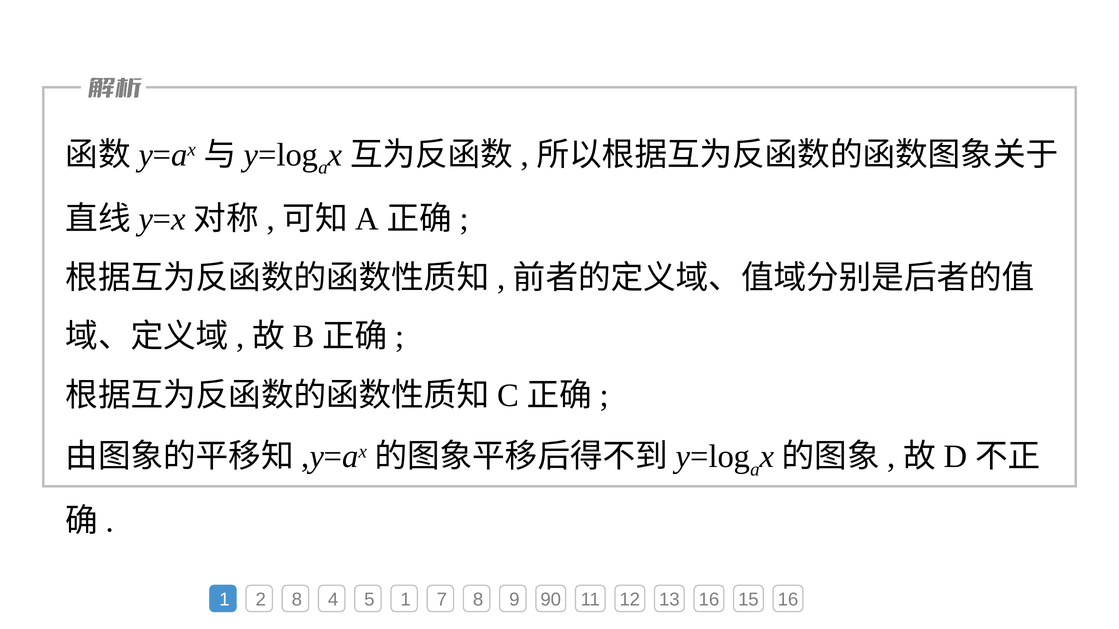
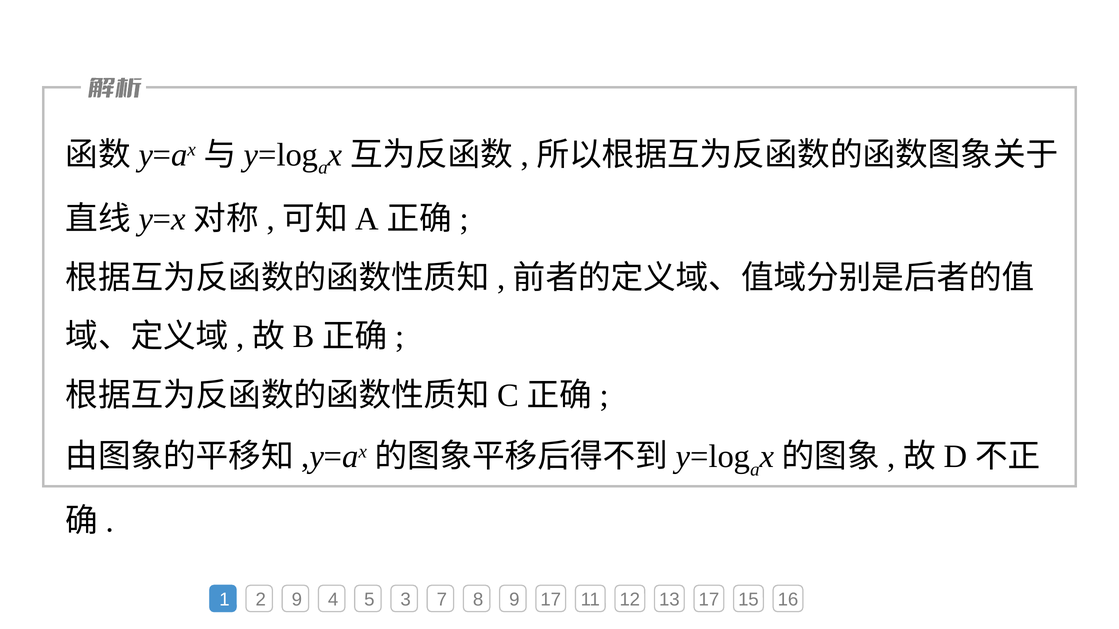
2 8: 8 -> 9 (297, 600)
5 1: 1 -> 3 (406, 600)
9 90: 90 -> 17 (551, 600)
13 16: 16 -> 17 (709, 600)
